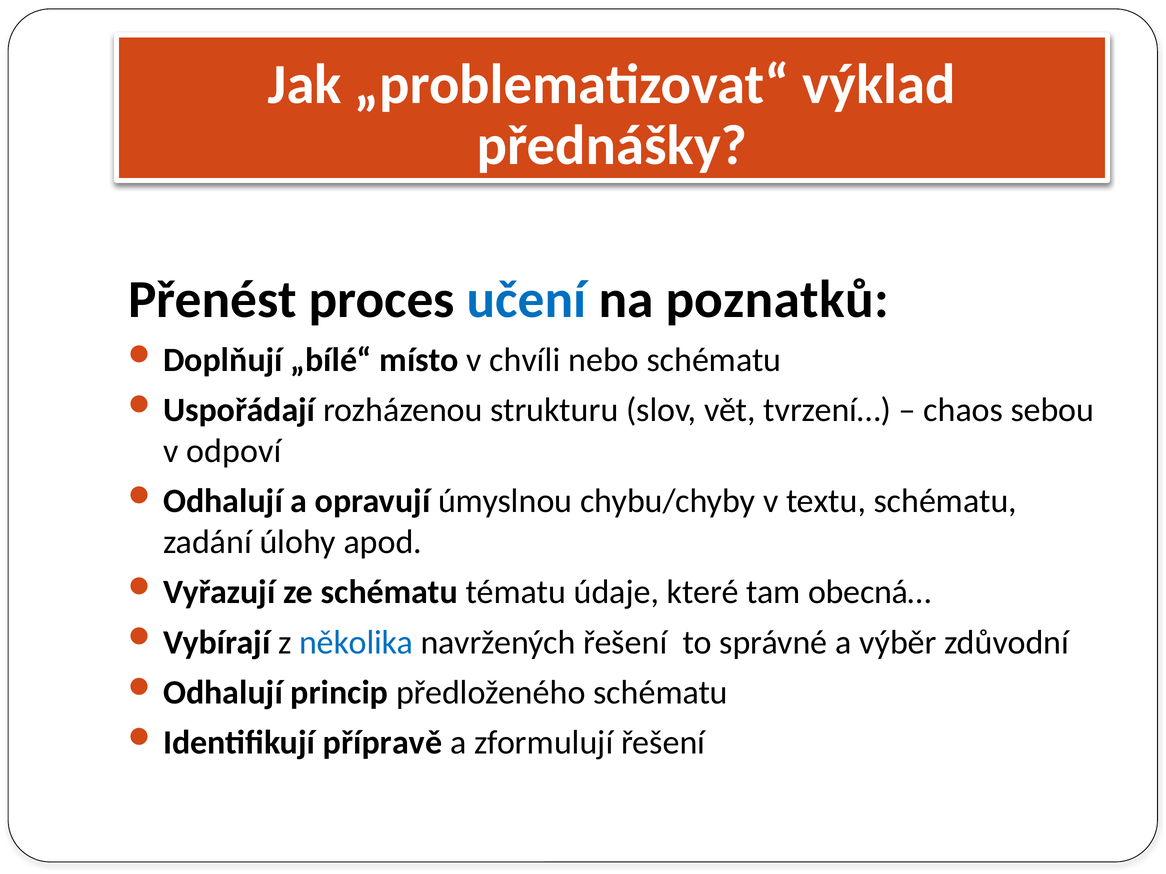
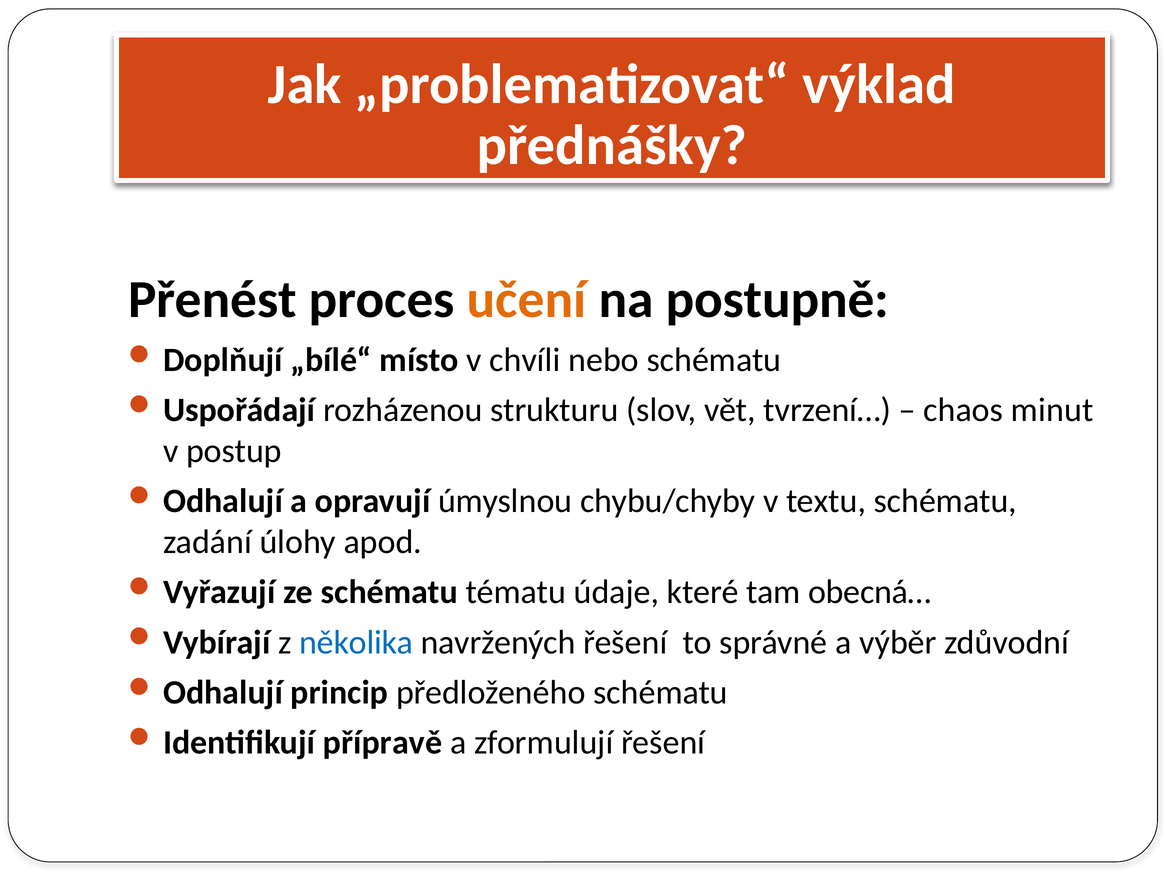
učení colour: blue -> orange (527, 300)
poznatků: poznatků -> postupně (777, 300)
sebou: sebou -> minut (1052, 410)
odpoví: odpoví -> postup (234, 451)
